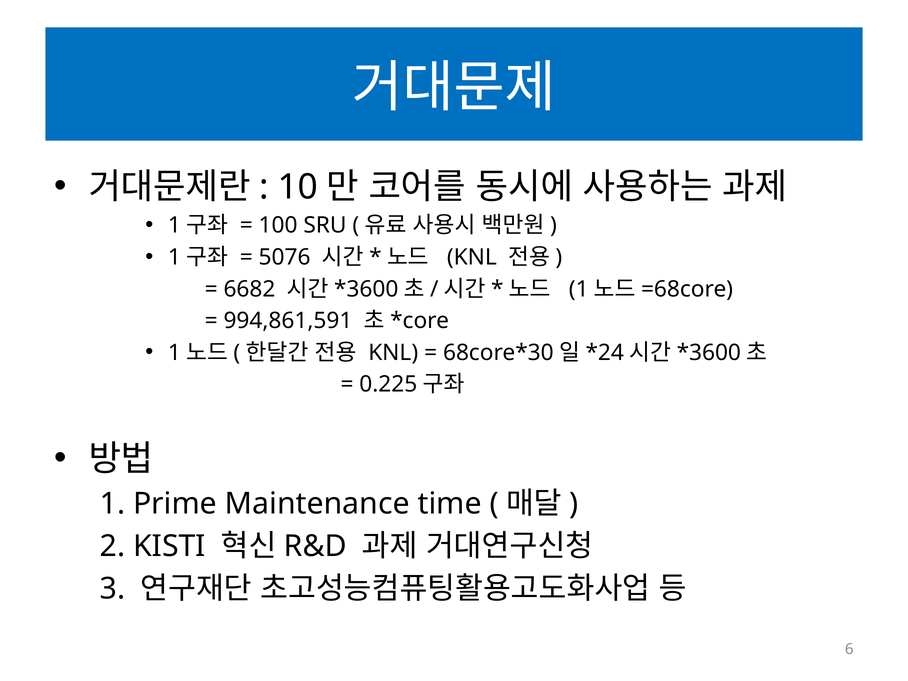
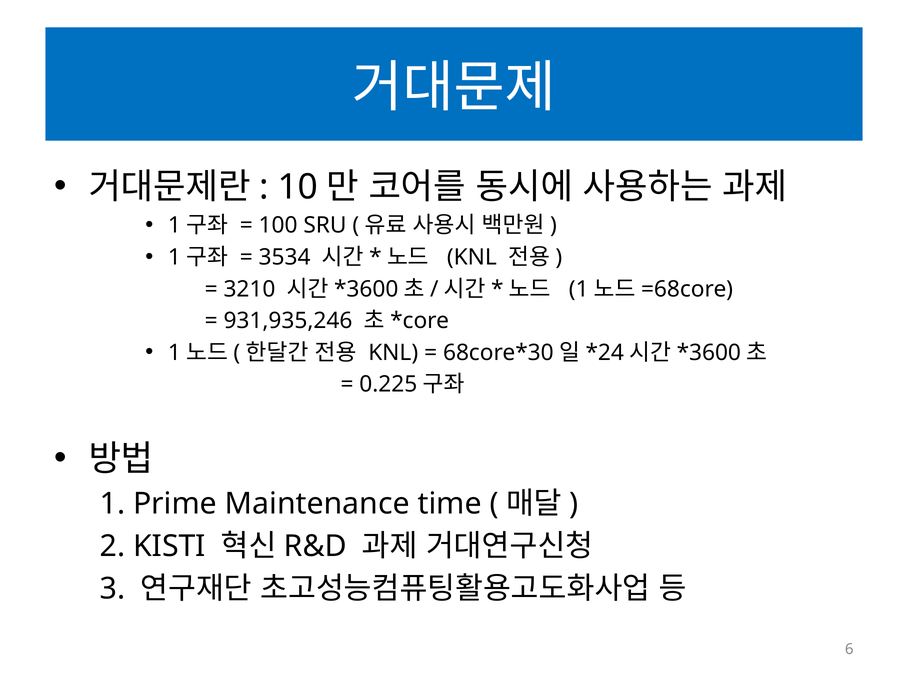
5076: 5076 -> 3534 (285, 257)
6682: 6682 -> 3210 (249, 289)
994,861,591: 994,861,591 -> 931,935,246 (288, 321)
